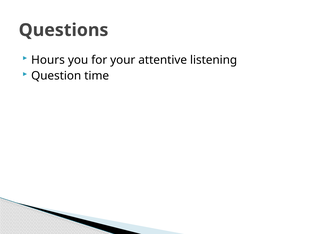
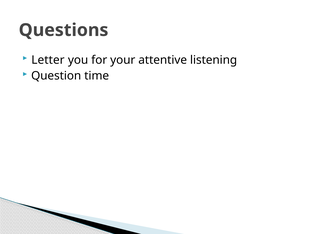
Hours: Hours -> Letter (48, 60)
